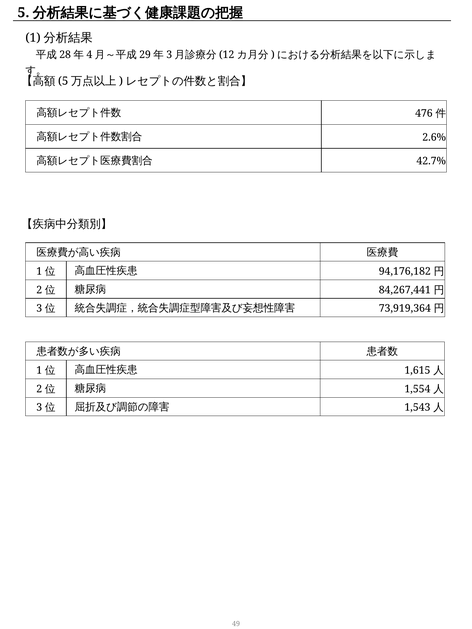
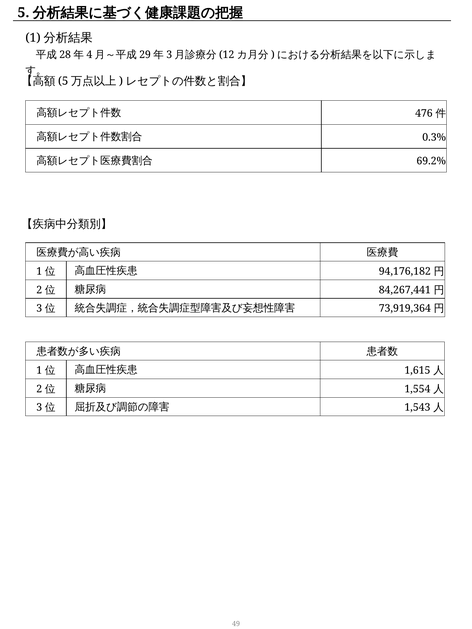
2.6%: 2.6% -> 0.3% (434, 137)
42.7%: 42.7% -> 69.2% (431, 161)
